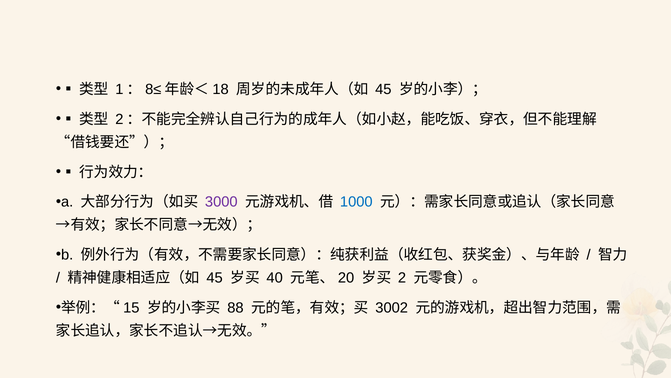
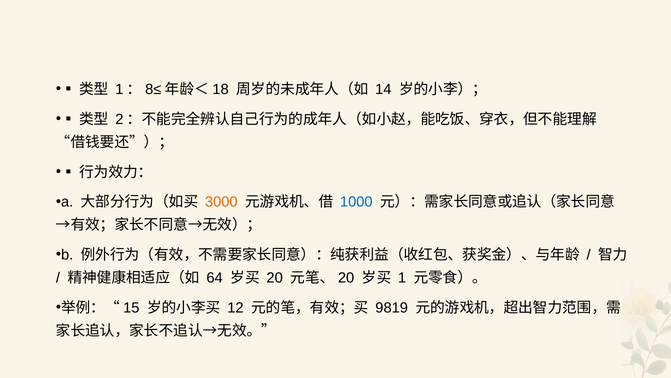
45: 45 -> 14 (383, 89)
3000 colour: purple -> orange (221, 202)
45: 45 -> 64 (215, 277)
40: 40 -> 20 (275, 277)
2: 2 -> 1 (402, 277)
88: 88 -> 12 (235, 307)
3002: 3002 -> 9819 (392, 307)
